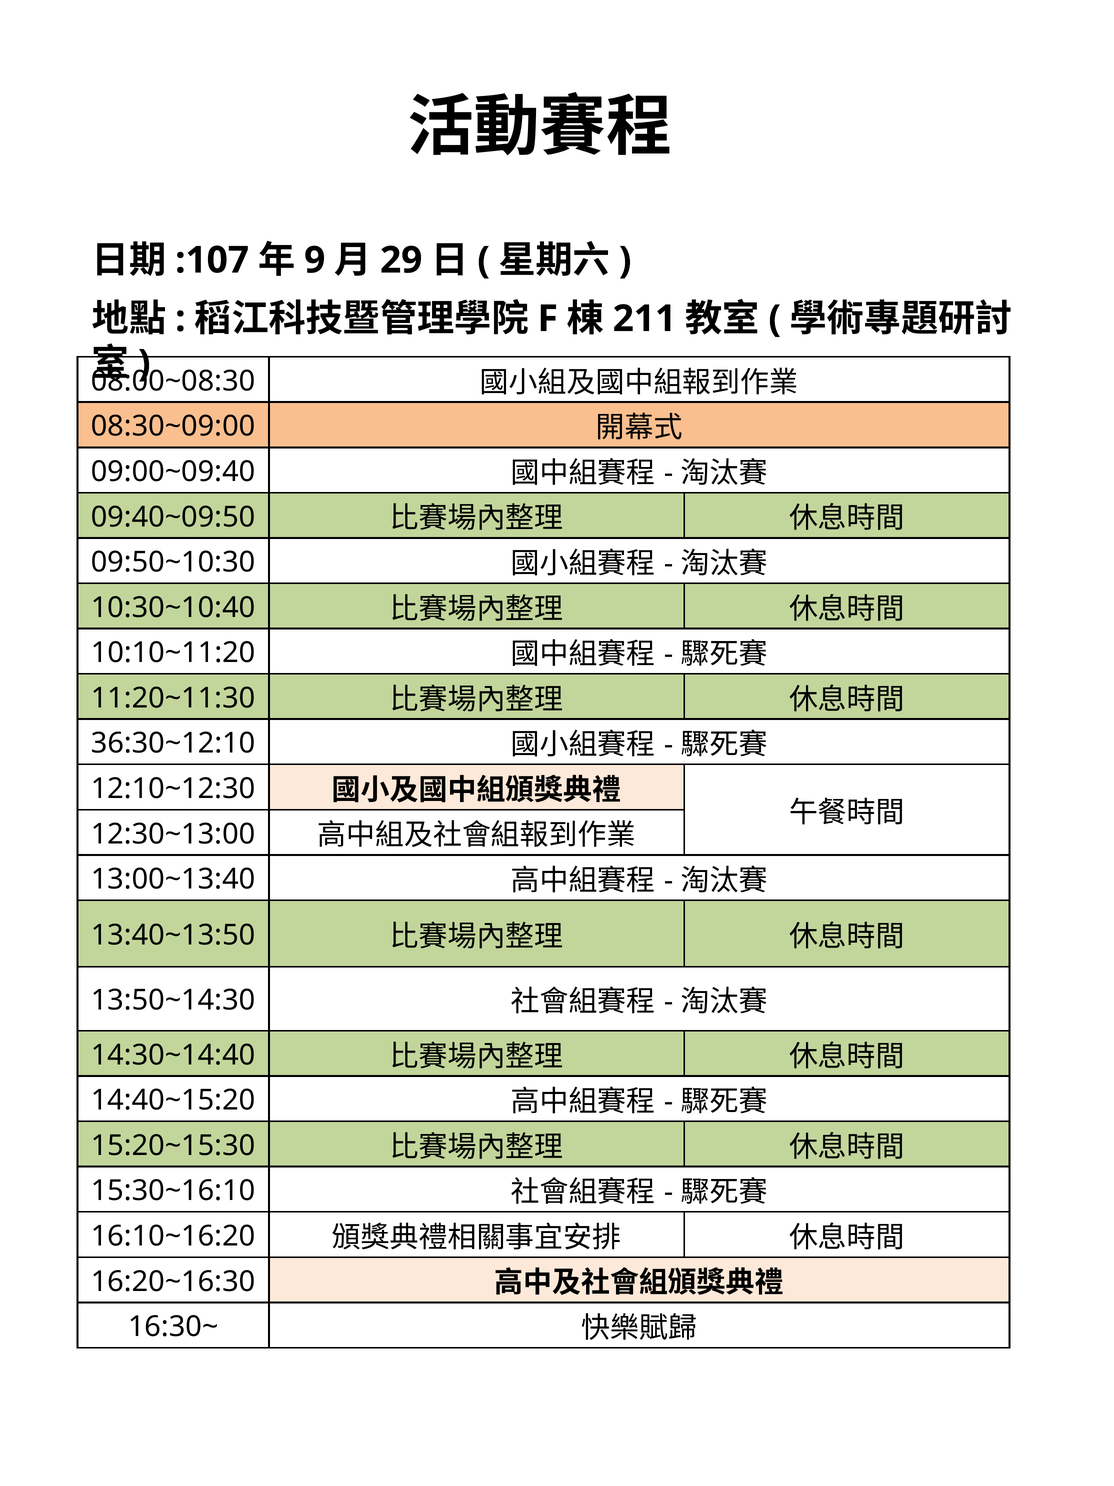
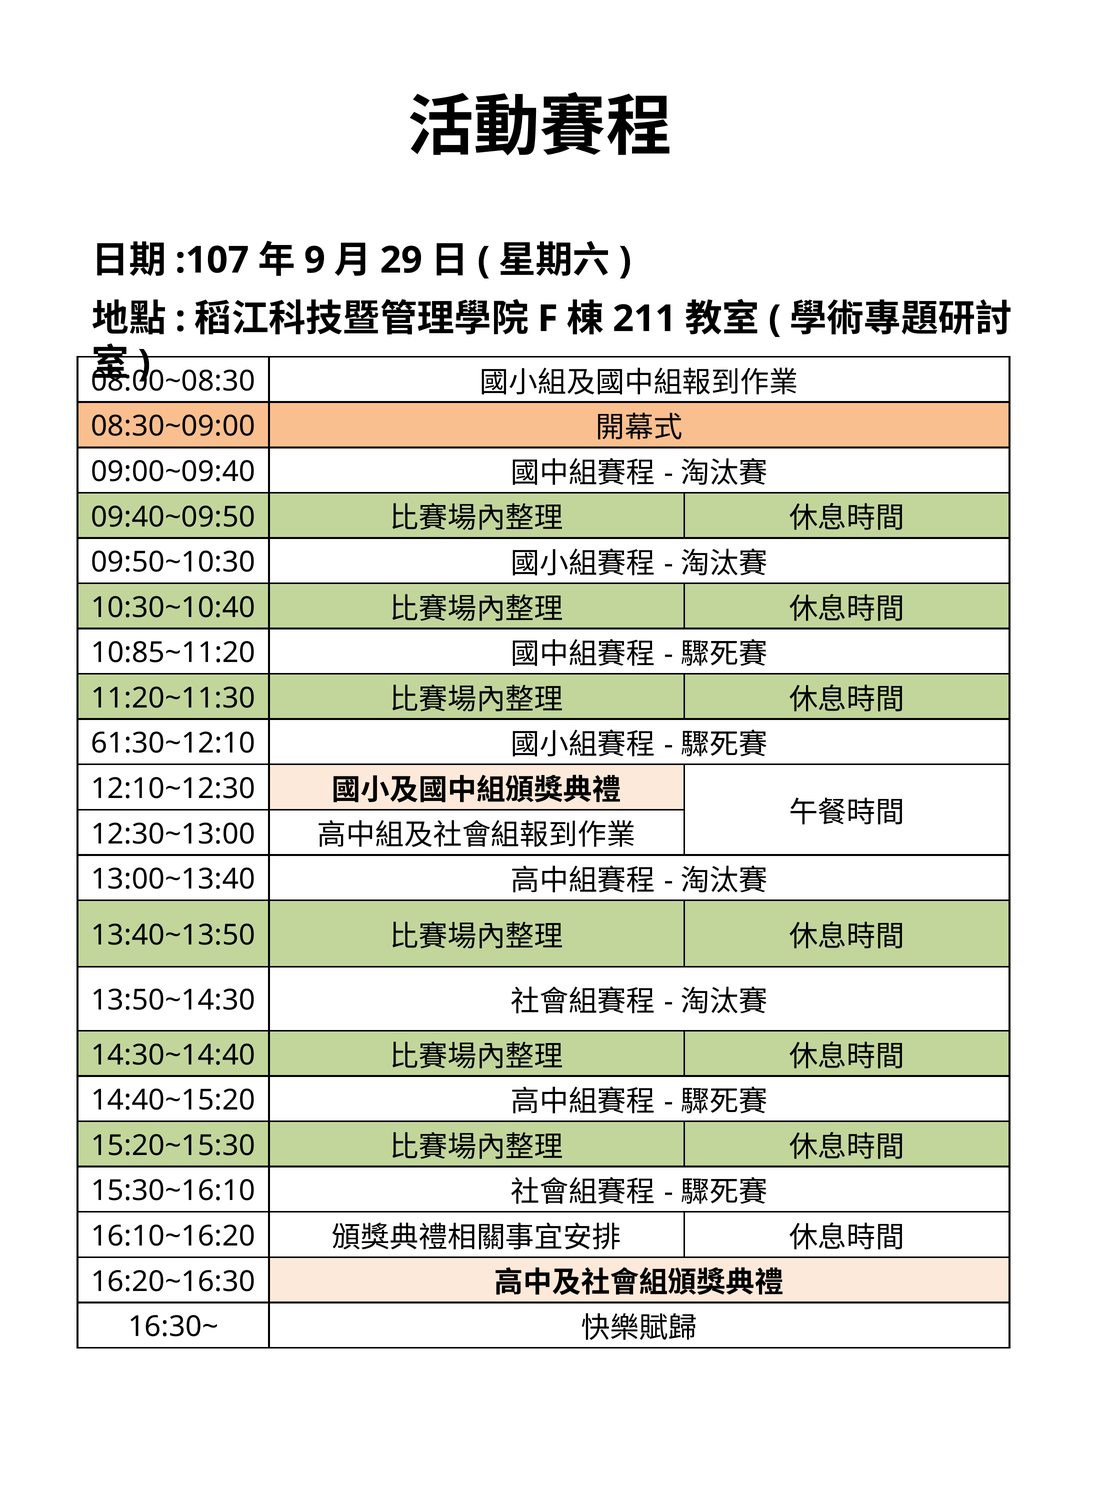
10:10~11:20: 10:10~11:20 -> 10:85~11:20 (173, 653)
36:30~12:10: 36:30~12:10 -> 61:30~12:10 (173, 743)
